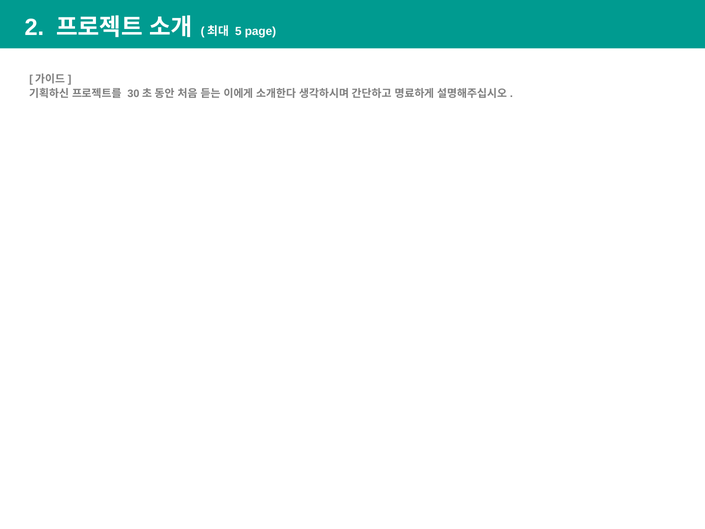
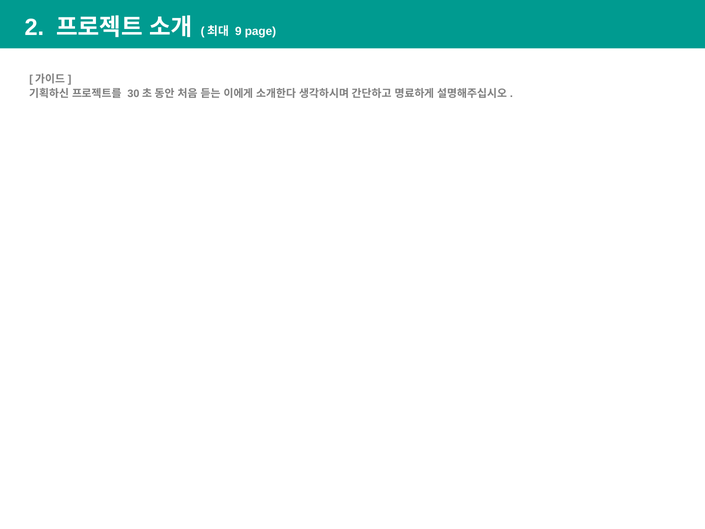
5: 5 -> 9 (238, 32)
